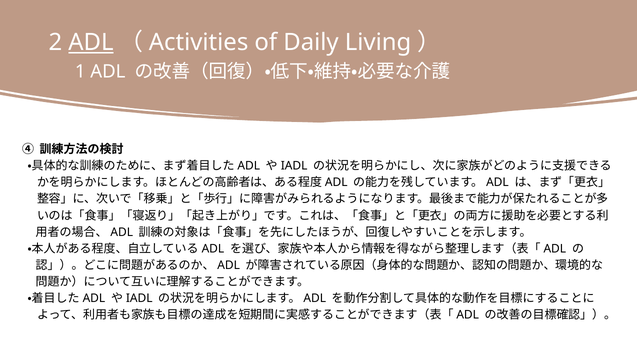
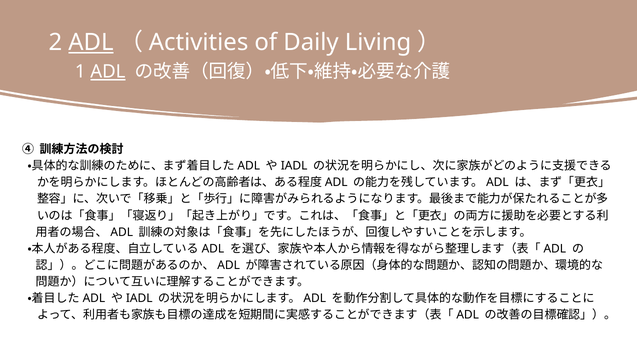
ADL underline: none -> present (108, 72)
